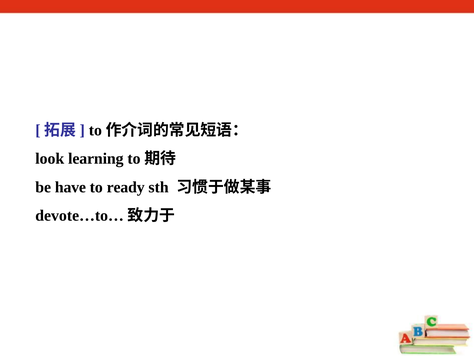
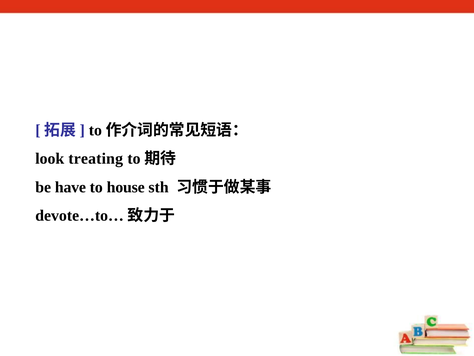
learning: learning -> treating (96, 158)
ready: ready -> house (126, 187)
